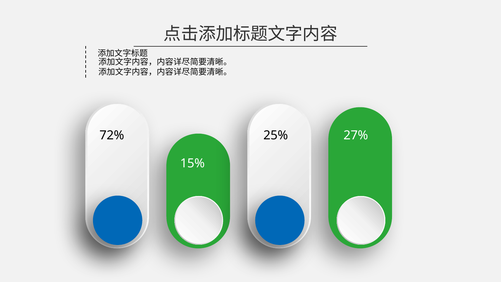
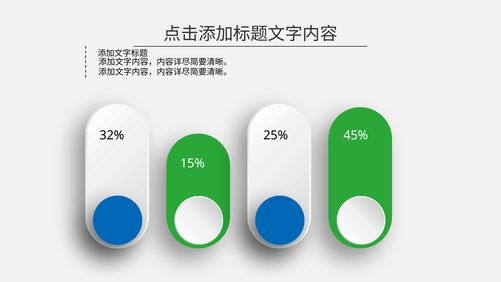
72%: 72% -> 32% (112, 135)
27%: 27% -> 45% (356, 135)
